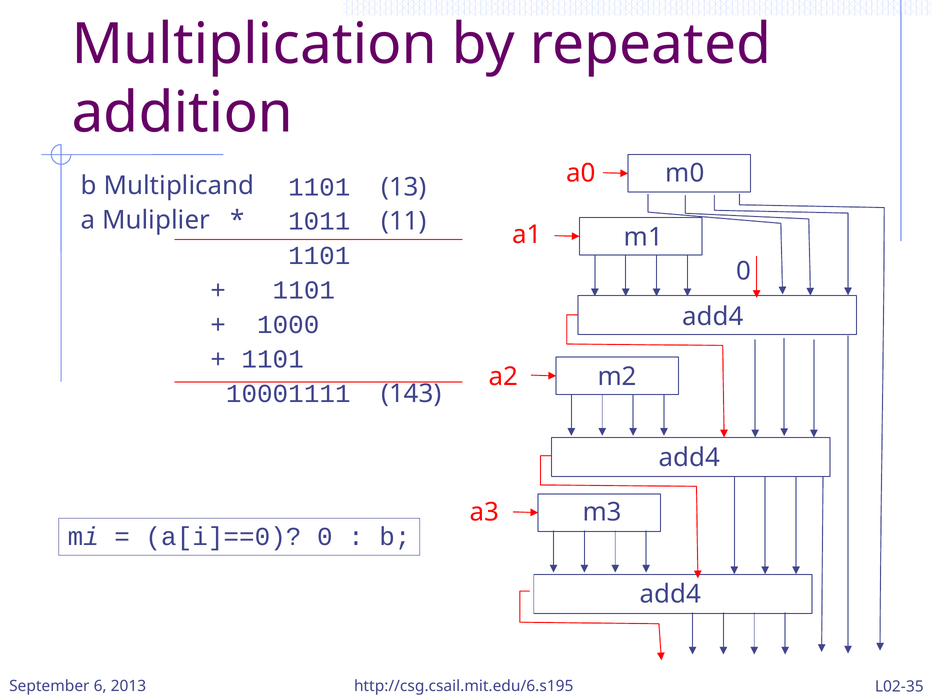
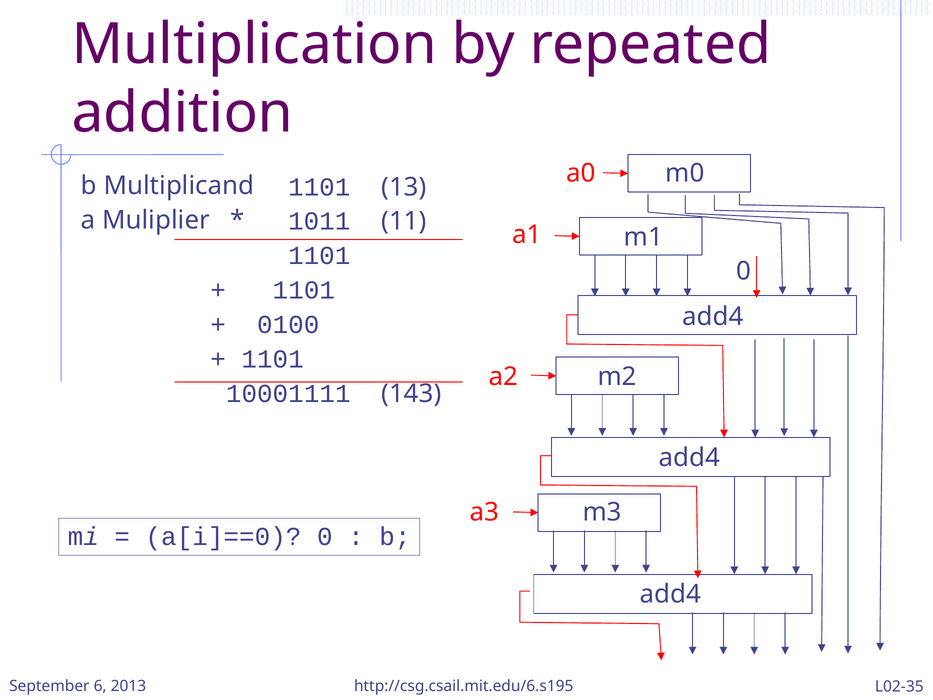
1000: 1000 -> 0100 (288, 325)
